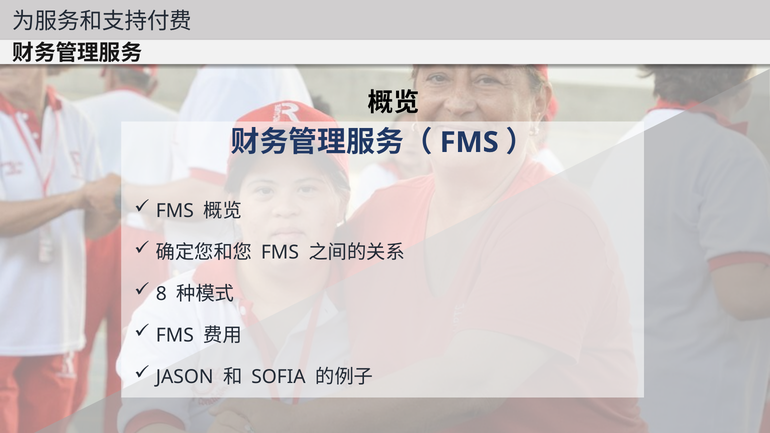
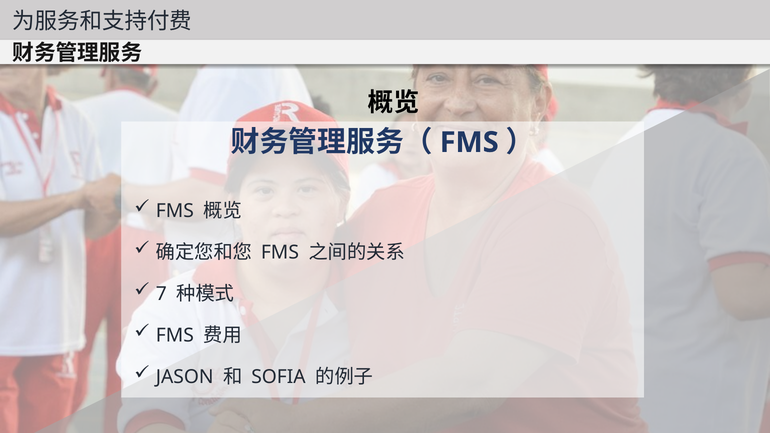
8: 8 -> 7 (161, 294)
